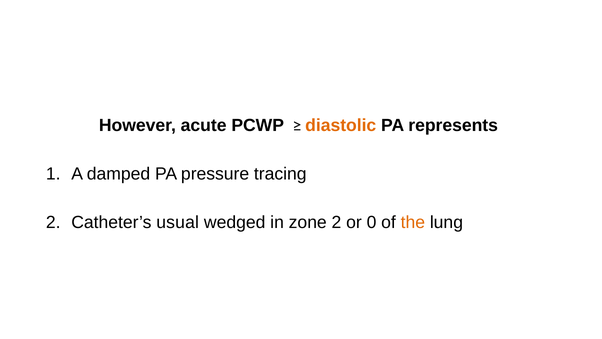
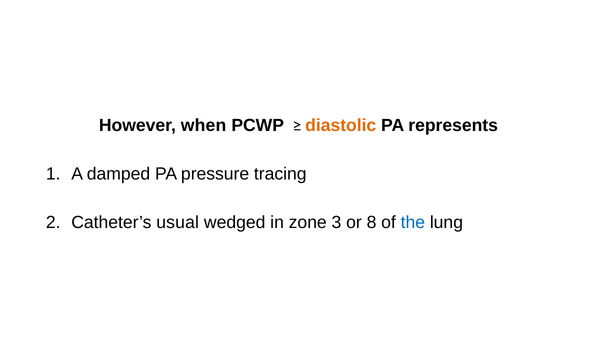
acute: acute -> when (204, 125)
zone 2: 2 -> 3 (336, 222)
0: 0 -> 8 (372, 222)
the colour: orange -> blue (413, 222)
